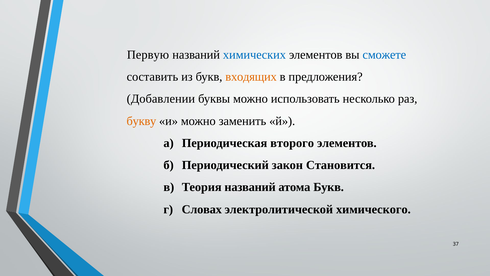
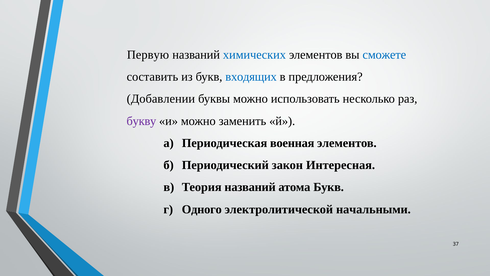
входящих colour: orange -> blue (251, 77)
букву colour: orange -> purple (141, 121)
второго: второго -> военная (292, 143)
Становится: Становится -> Интересная (341, 165)
Словах: Словах -> Одного (202, 209)
химического: химического -> начальными (373, 209)
